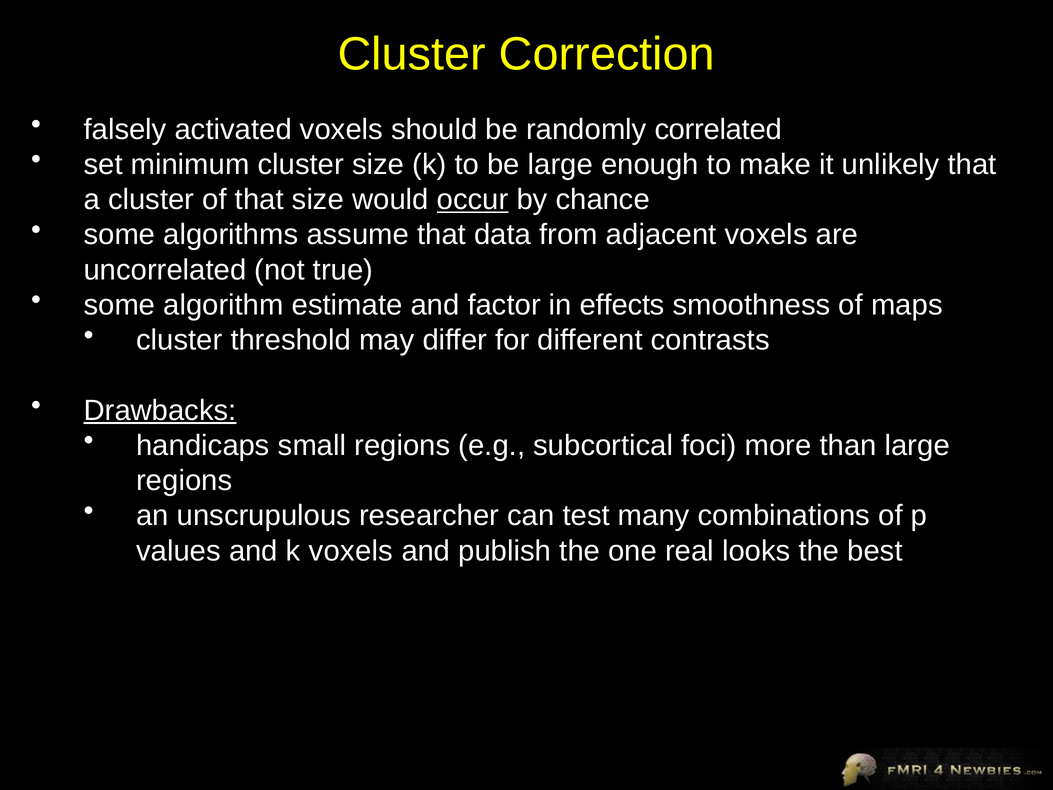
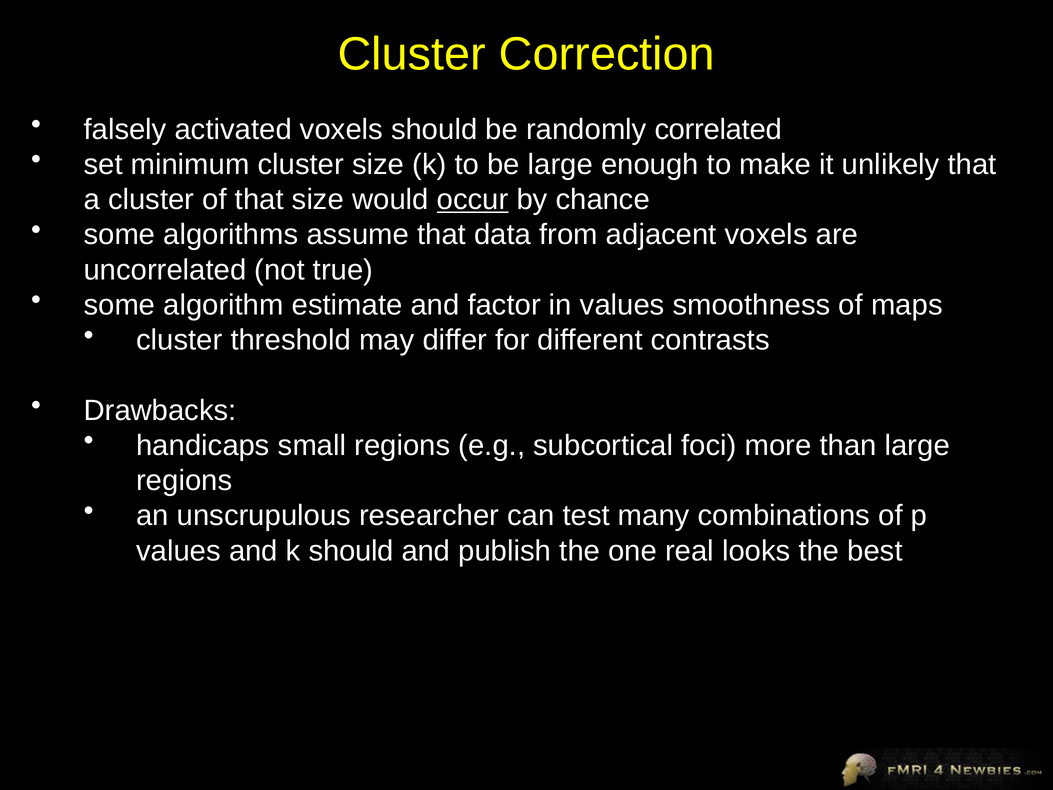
in effects: effects -> values (622, 305)
Drawbacks underline: present -> none (160, 410)
k voxels: voxels -> should (351, 551)
